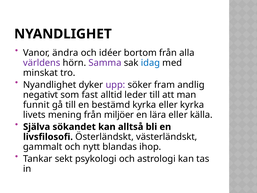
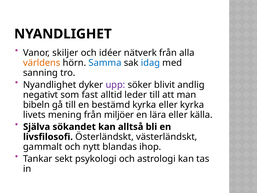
ändra: ändra -> skiljer (65, 53)
bortom: bortom -> nätverk (140, 53)
världens colour: purple -> orange (42, 63)
Samma colour: purple -> blue (105, 63)
minskat: minskat -> sanning (40, 73)
fram: fram -> blivit (165, 85)
funnit: funnit -> bibeln (36, 105)
